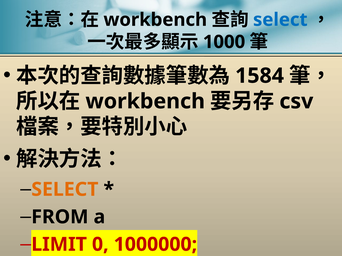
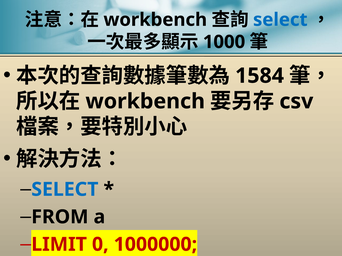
SELECT colour: orange -> blue (65, 190)
